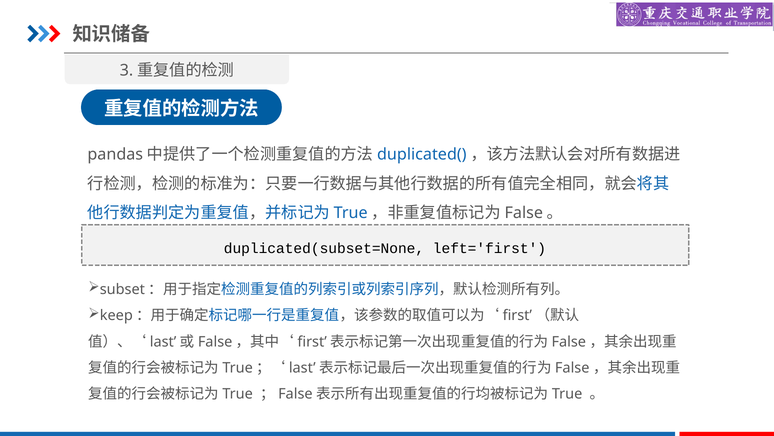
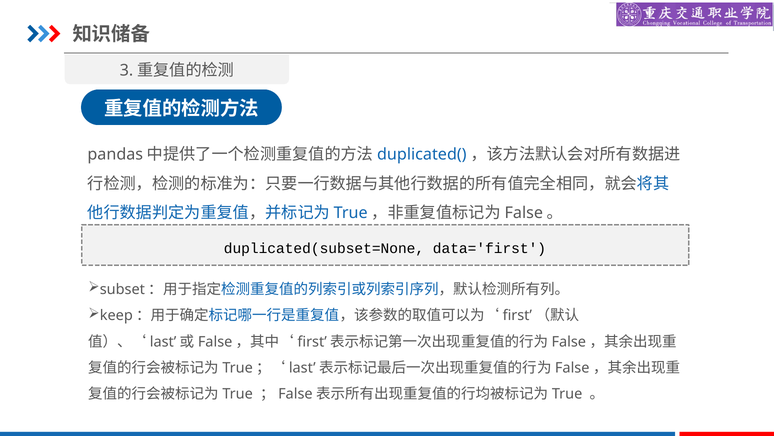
left='first: left='first -> data='first (489, 248)
